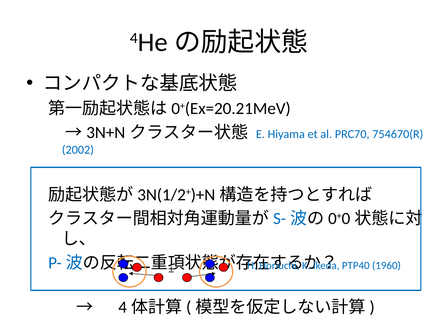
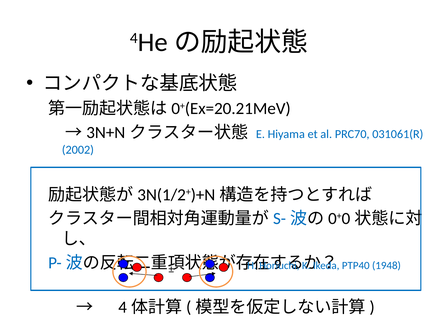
754670(R: 754670(R -> 031061(R (398, 134)
1960: 1960 -> 1948 (386, 266)
